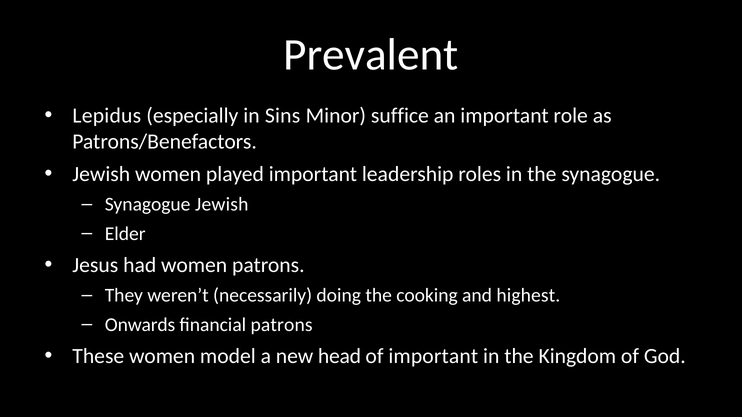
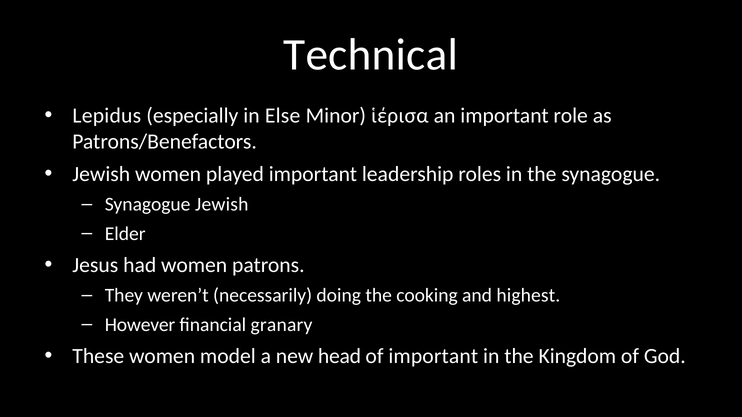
Prevalent: Prevalent -> Technical (371, 55)
Sins: Sins -> Else (283, 116)
suffice: suffice -> ἱέρισα (400, 116)
Onwards: Onwards -> However (140, 325)
financial patrons: patrons -> granary (282, 325)
